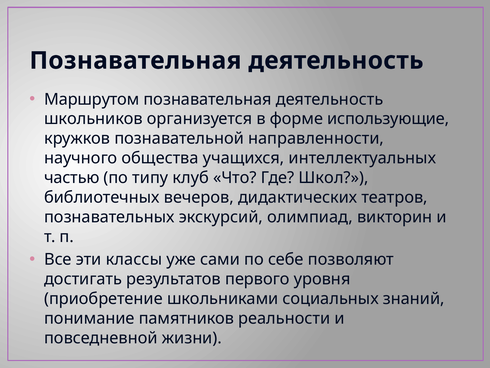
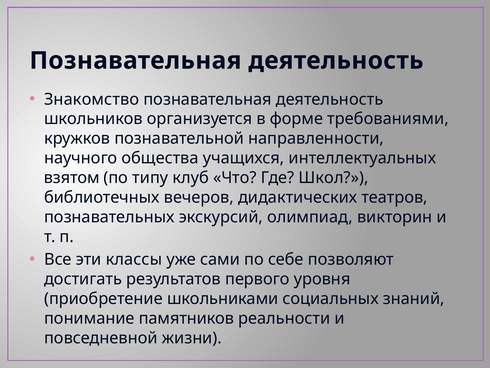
Маршрутом: Маршрутом -> Знакомство (92, 99)
использующие: использующие -> требованиями (388, 119)
частью: частью -> взятом (72, 178)
